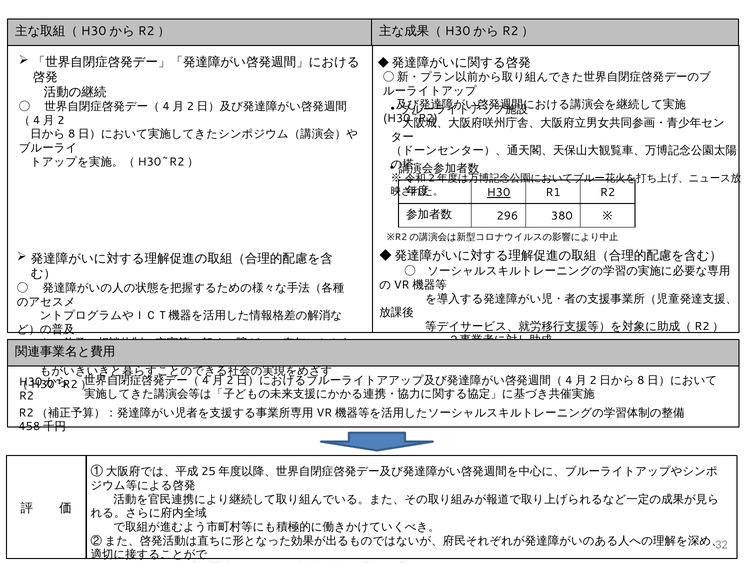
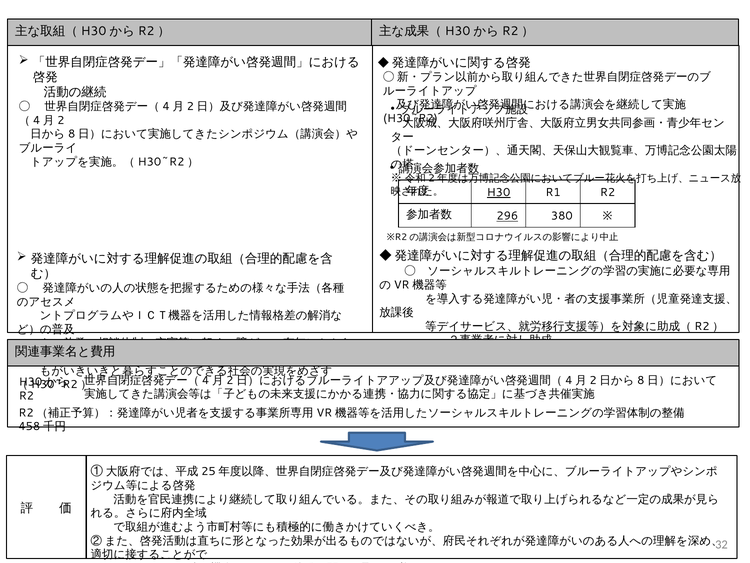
296 underline: none -> present (507, 216)
